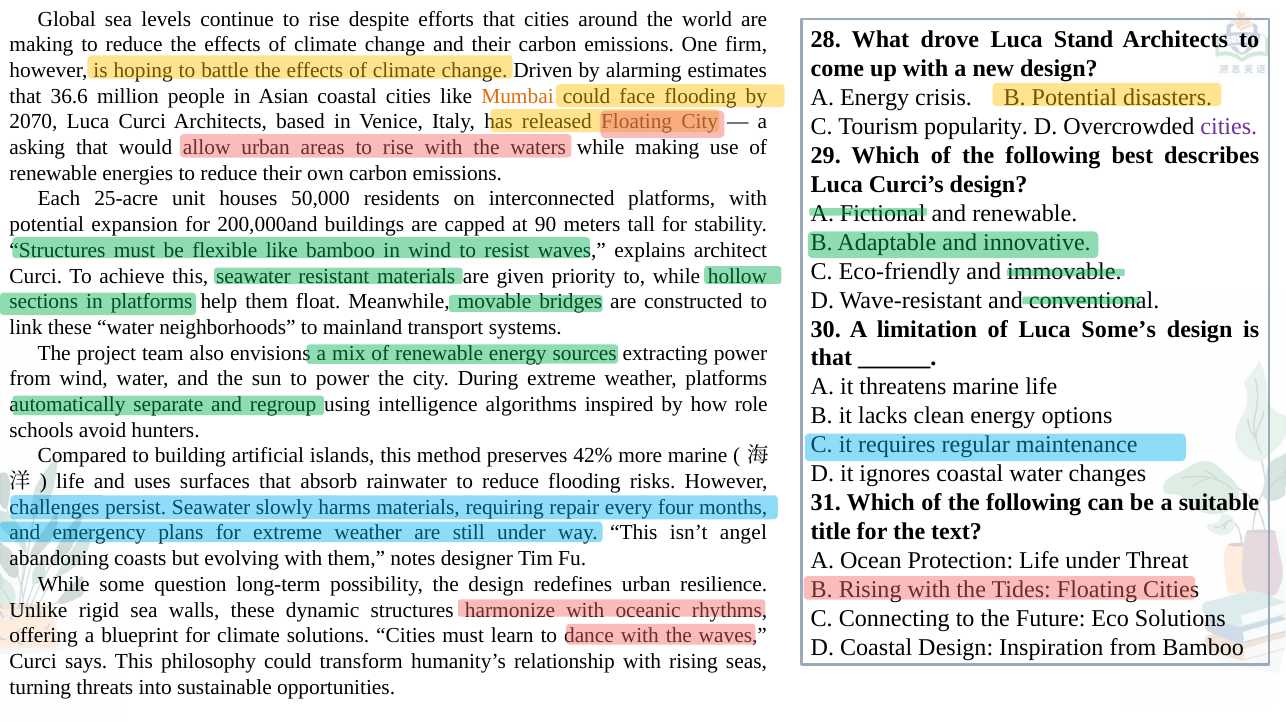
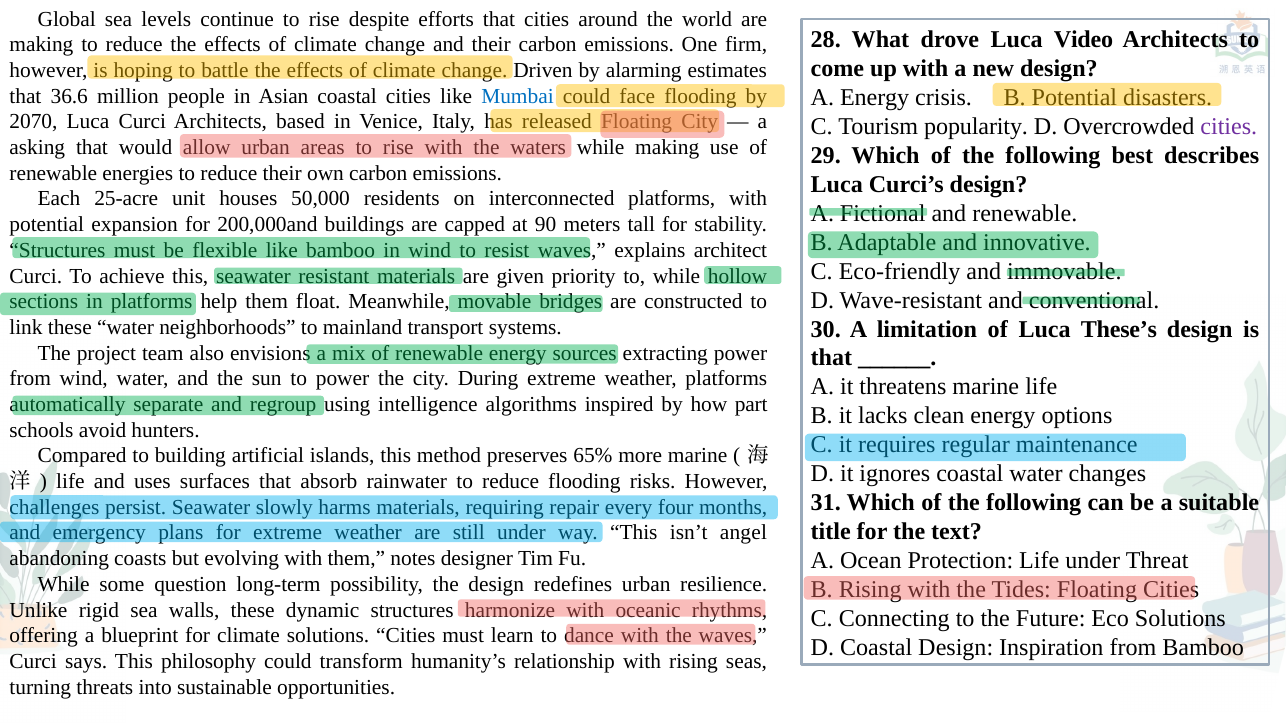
Stand: Stand -> Video (1084, 40)
Mumbai colour: orange -> blue (517, 96)
Some’s: Some’s -> These’s (1119, 329)
role: role -> part (751, 405)
42%: 42% -> 65% (593, 456)
